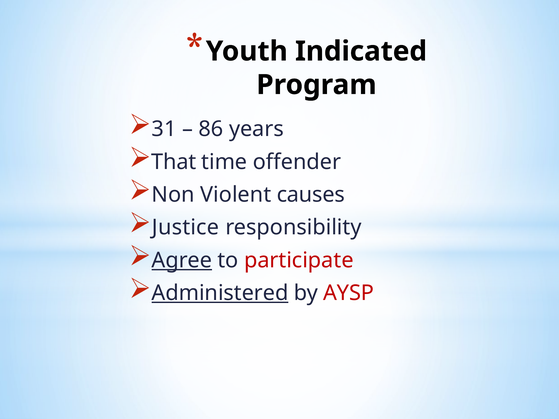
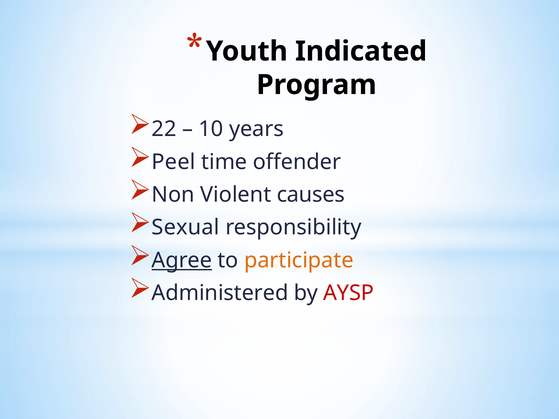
31: 31 -> 22 (164, 129)
86: 86 -> 10 (211, 129)
That: That -> Peel (174, 162)
Justice: Justice -> Sexual (186, 228)
participate colour: red -> orange (299, 260)
Administered underline: present -> none (220, 293)
